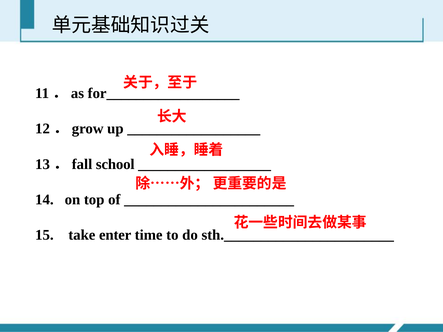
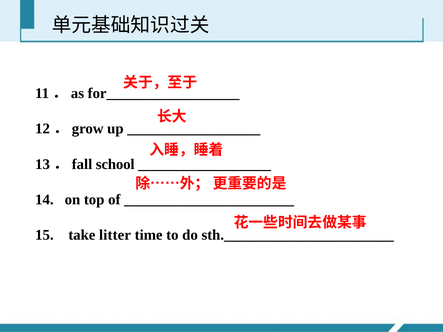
enter: enter -> litter (115, 235)
